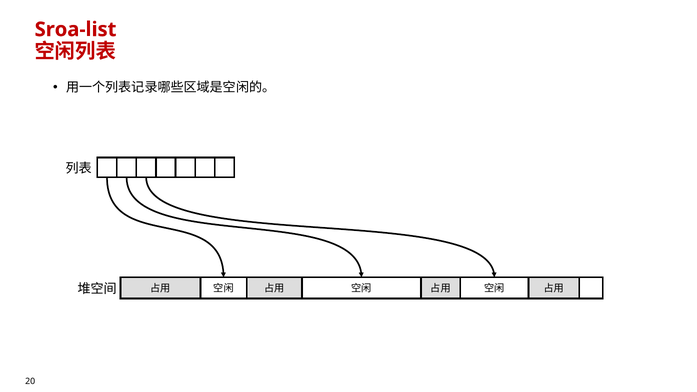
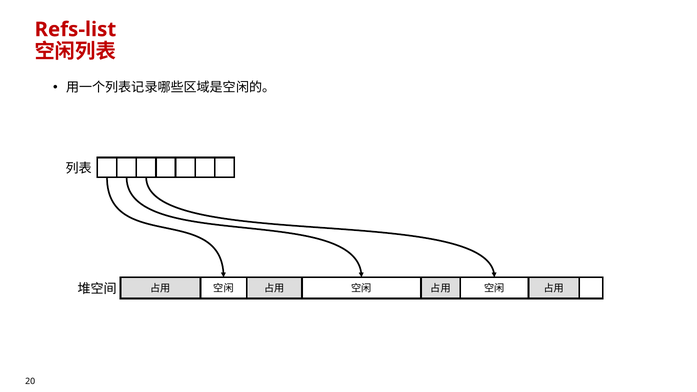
Sroa-list: Sroa-list -> Refs-list (75, 29)
